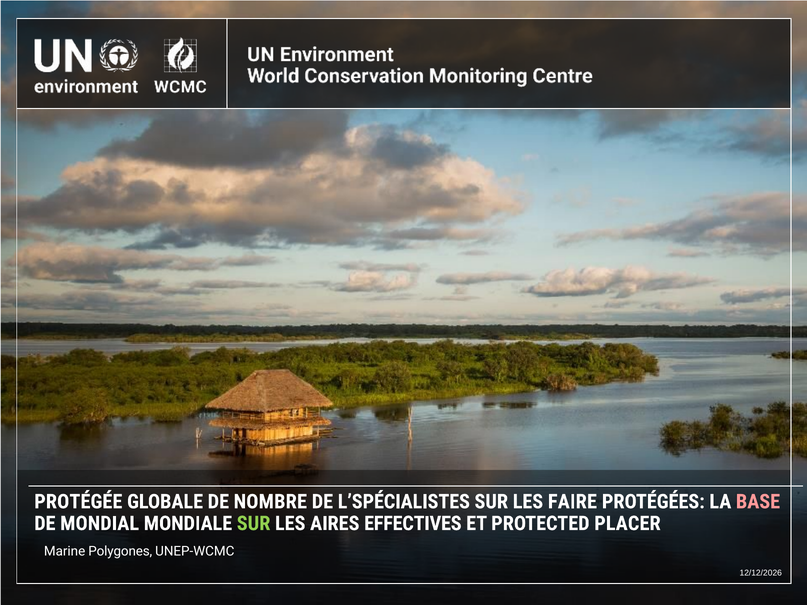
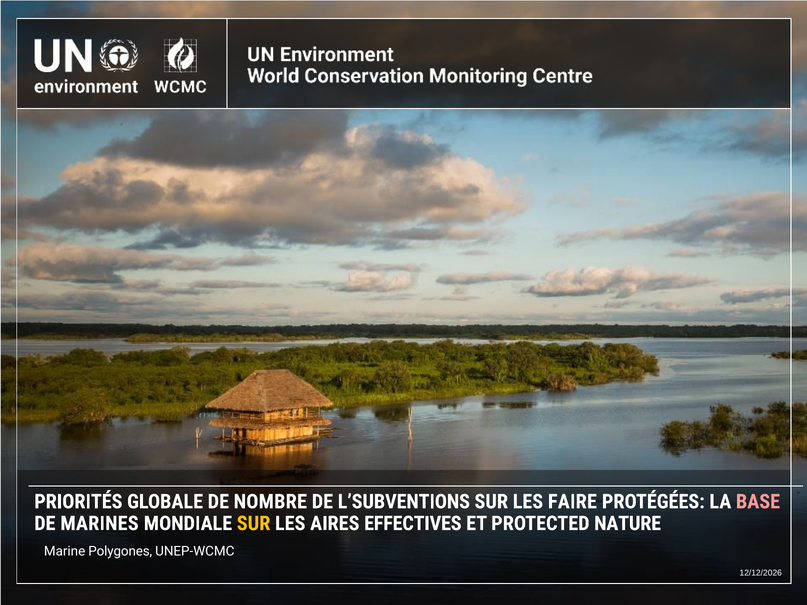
PROTÉGÉE: PROTÉGÉE -> PRIORITÉS (78, 502)
L’SPÉCIALISTES: L’SPÉCIALISTES -> L’SUBVENTIONS (404, 502)
MONDIAL: MONDIAL -> MARINES (100, 524)
SUR colour: light green -> yellow (254, 524)
PLACER: PLACER -> NATURE (628, 524)
